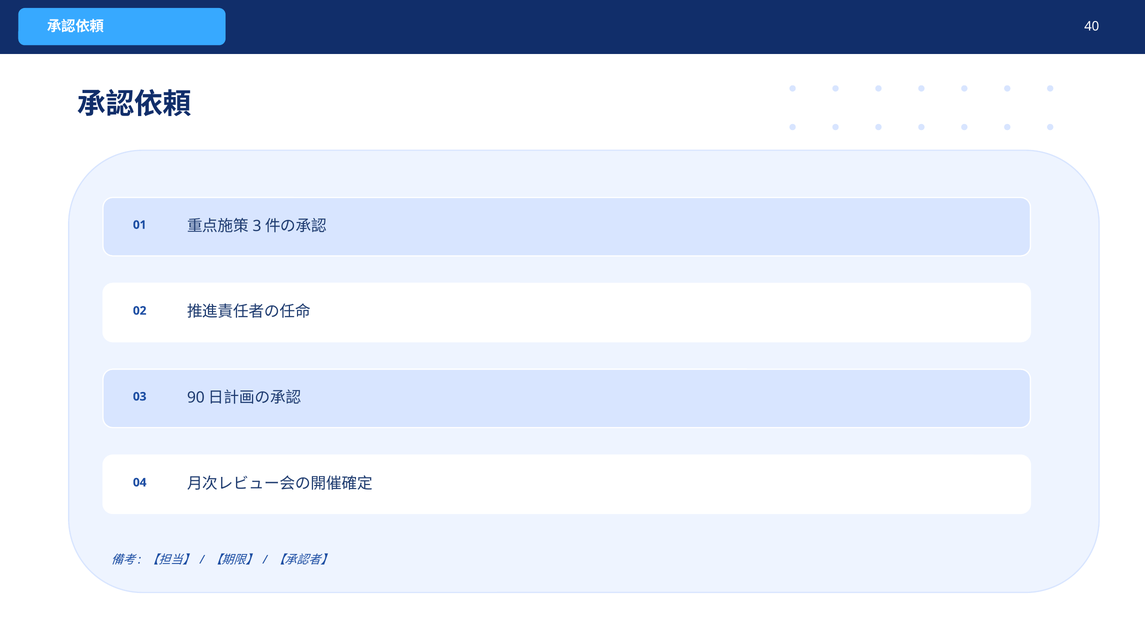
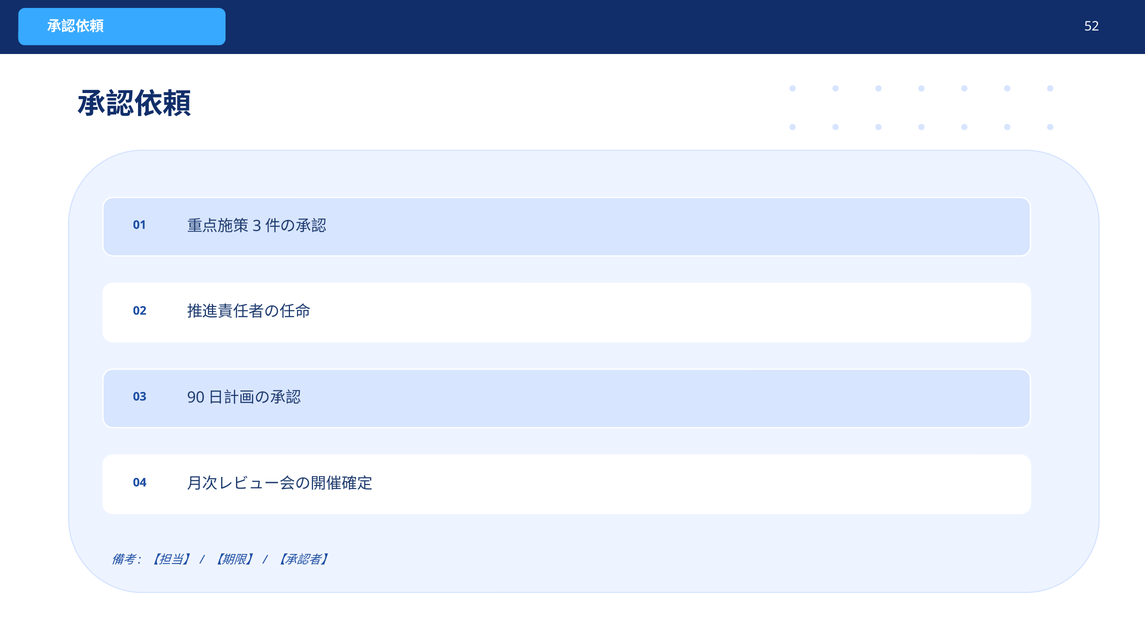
40: 40 -> 52 (1092, 27)
